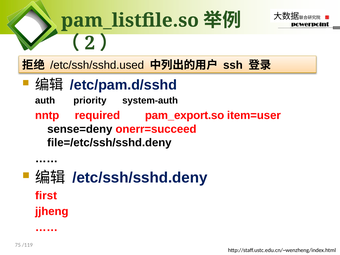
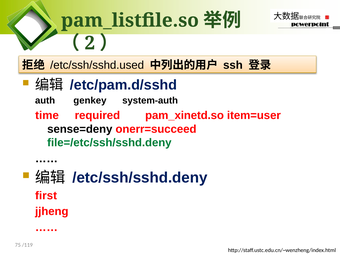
priority: priority -> genkey (90, 101)
nntp: nntp -> time (47, 115)
pam_export.so: pam_export.so -> pam_xinetd.so (185, 115)
file=/etc/ssh/sshd.deny colour: black -> green (109, 143)
